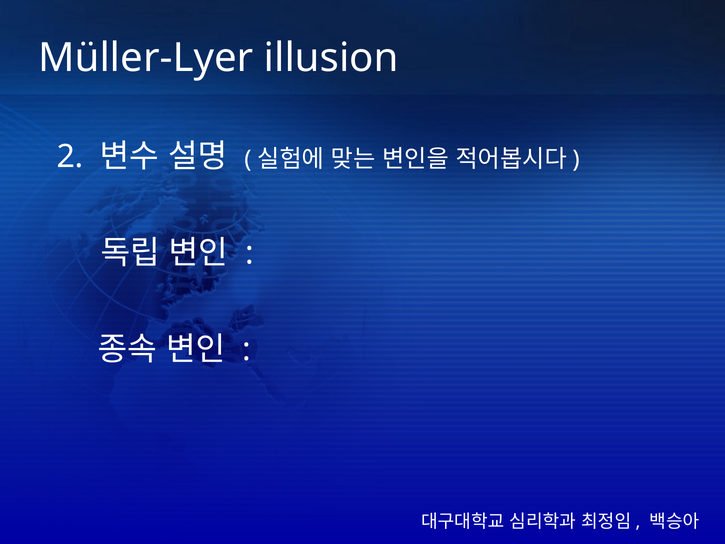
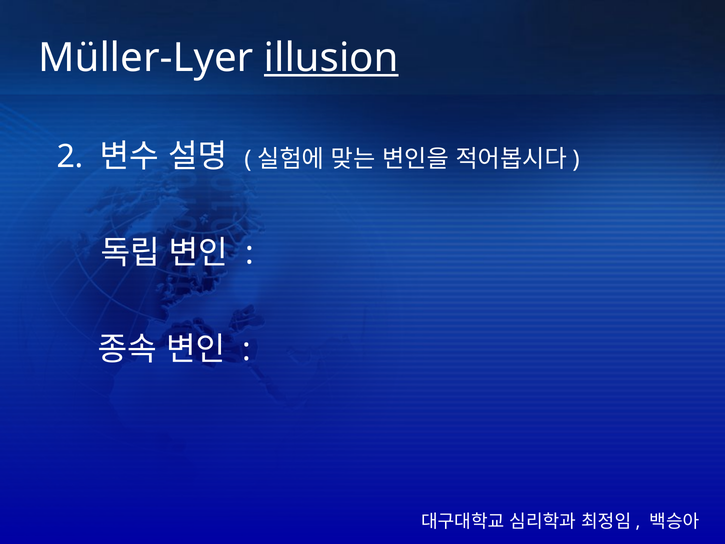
illusion underline: none -> present (331, 58)
